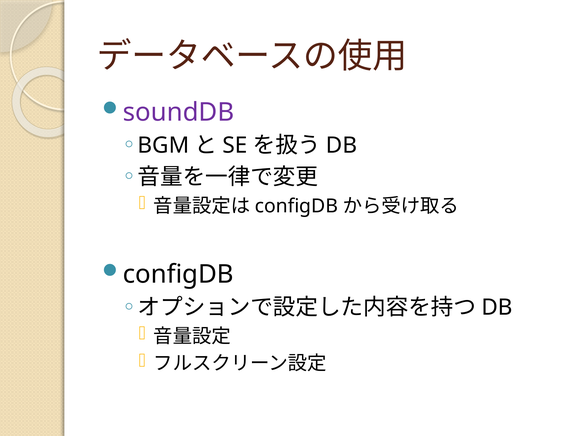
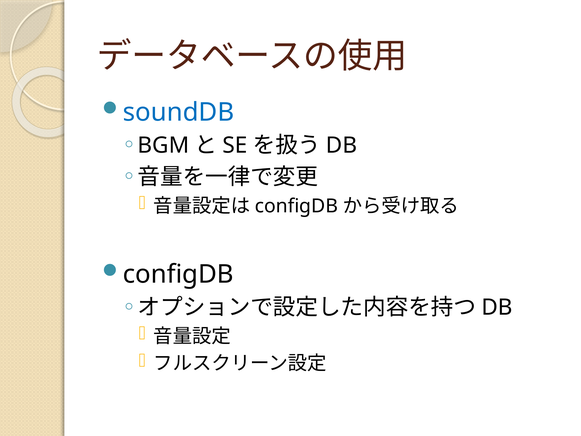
soundDB colour: purple -> blue (178, 112)
